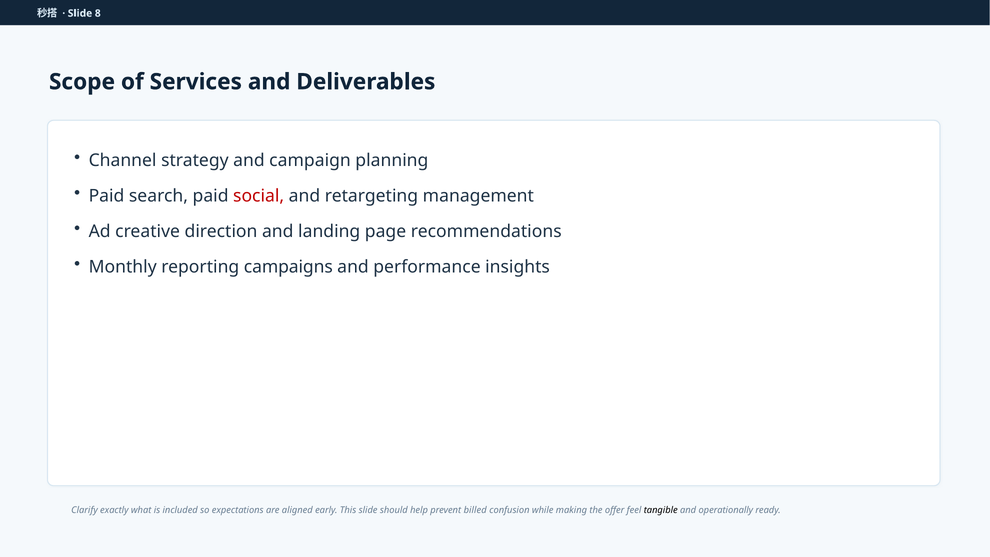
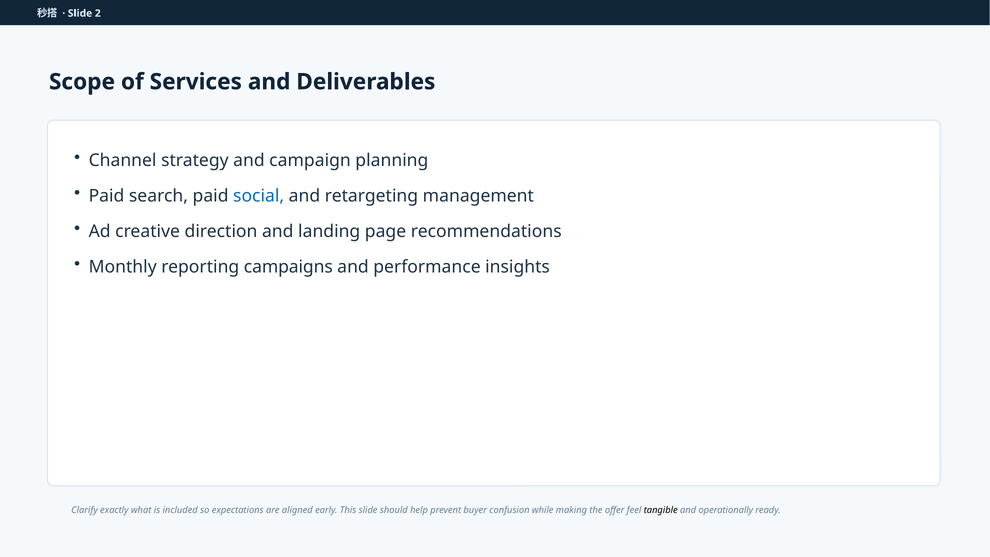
8: 8 -> 2 (98, 13)
social colour: red -> blue (259, 196)
billed: billed -> buyer (475, 510)
